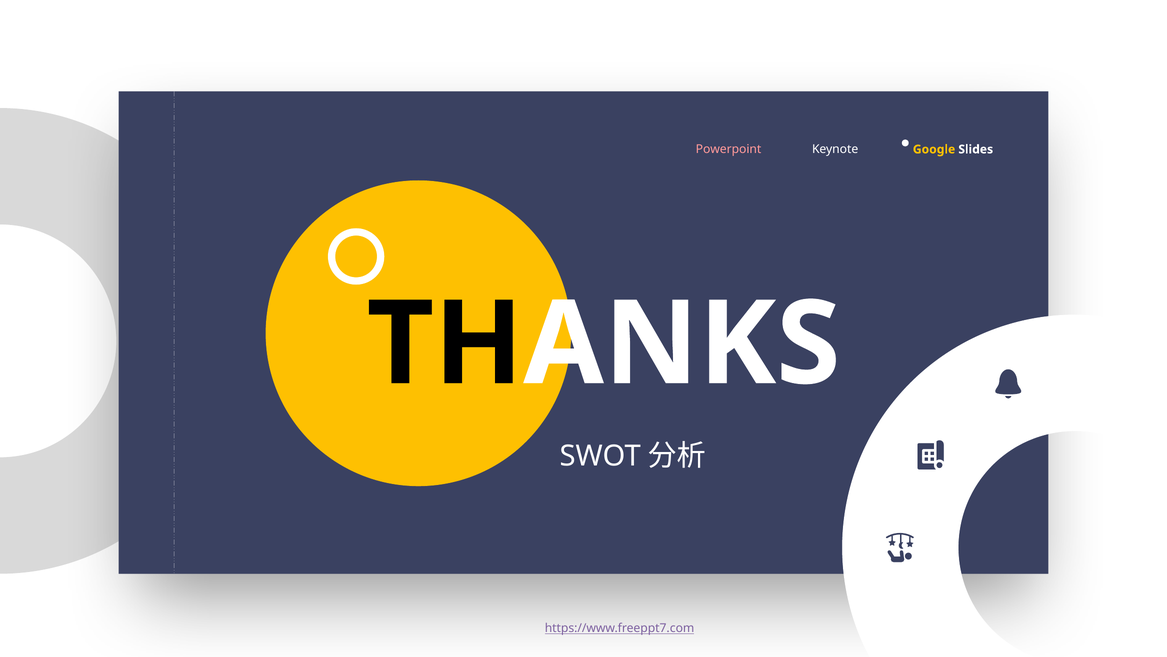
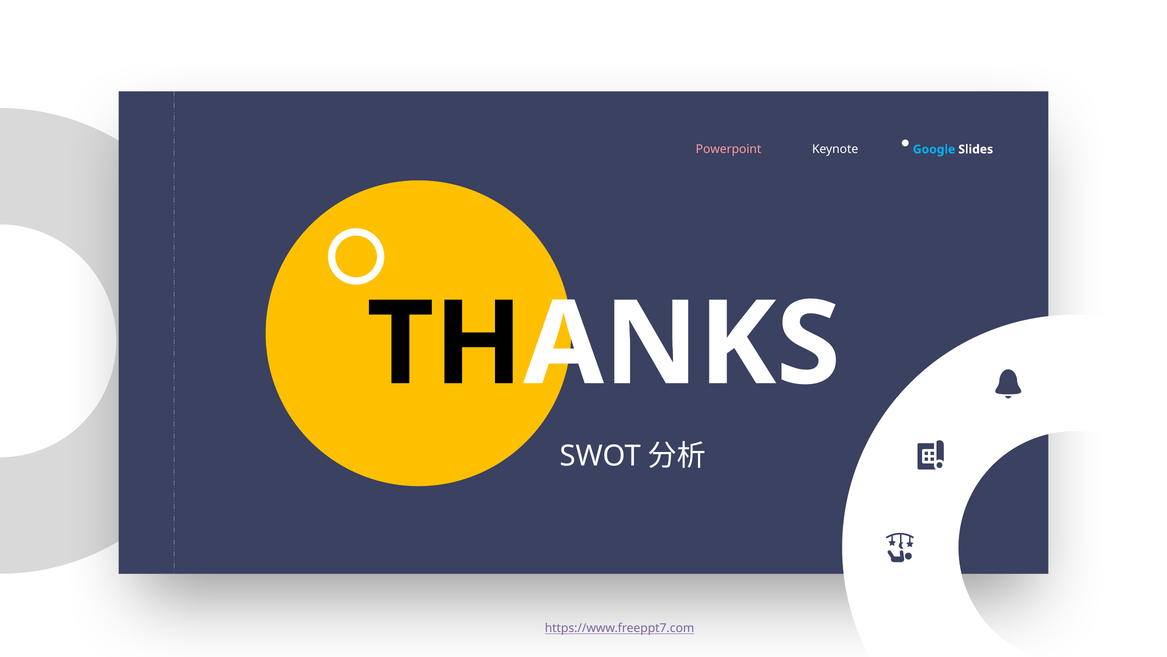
Google colour: yellow -> light blue (934, 149)
